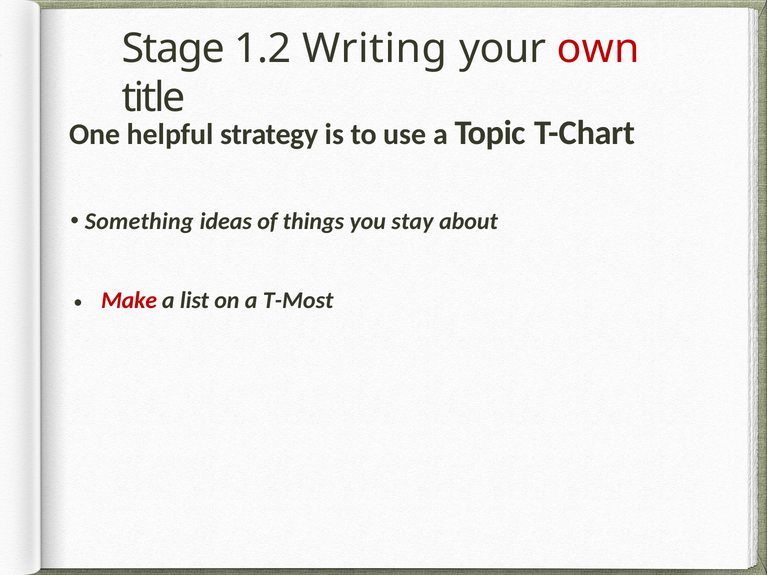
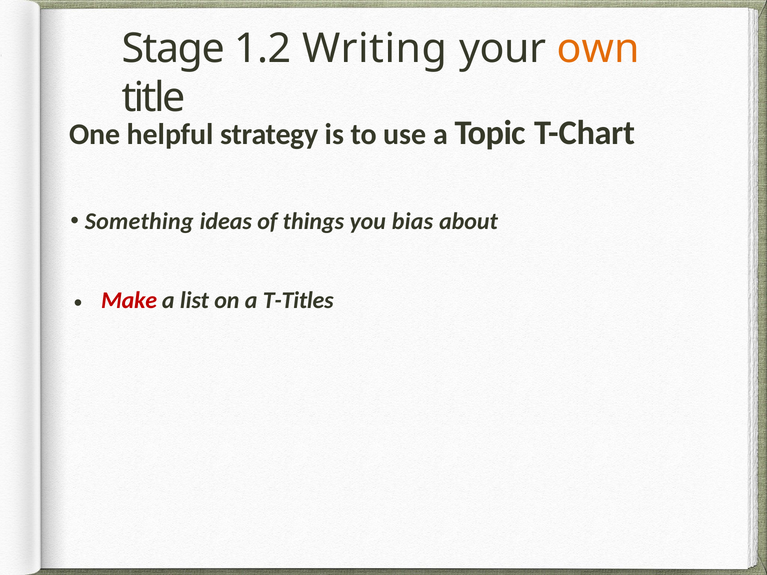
own colour: red -> orange (598, 48)
stay: stay -> bias (412, 222)
T-Most: T-Most -> T-Titles (298, 300)
